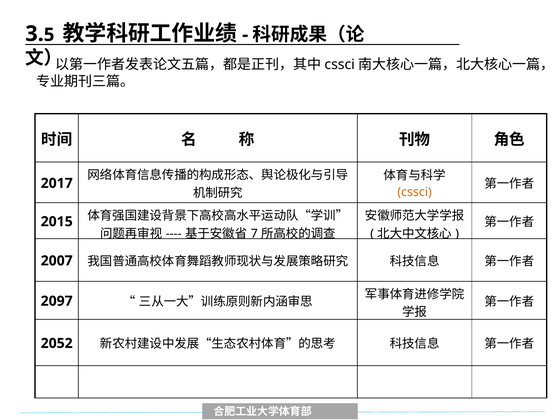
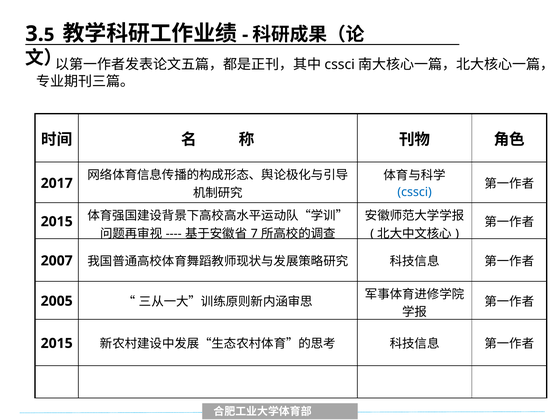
cssci colour: orange -> blue (415, 192)
2097: 2097 -> 2005 (57, 301)
2052: 2052 -> 2015 (57, 343)
